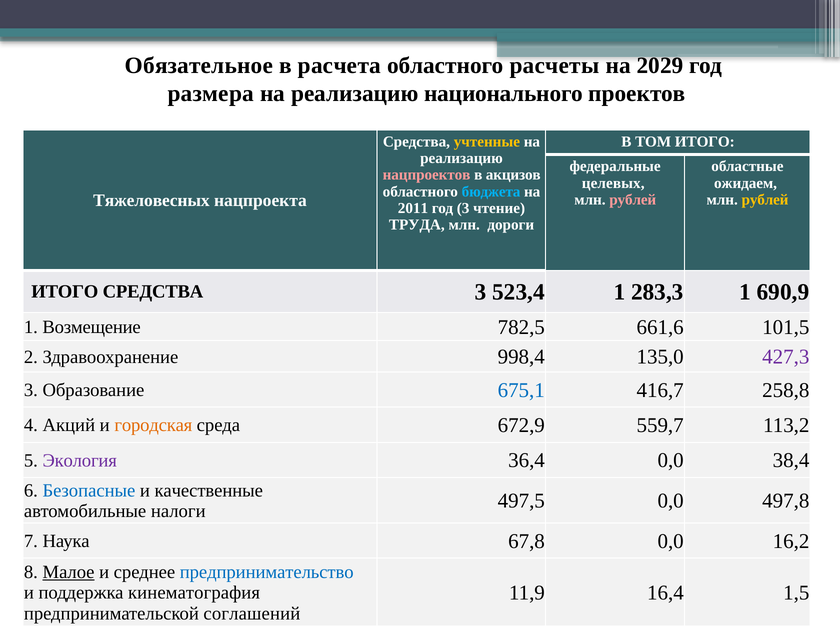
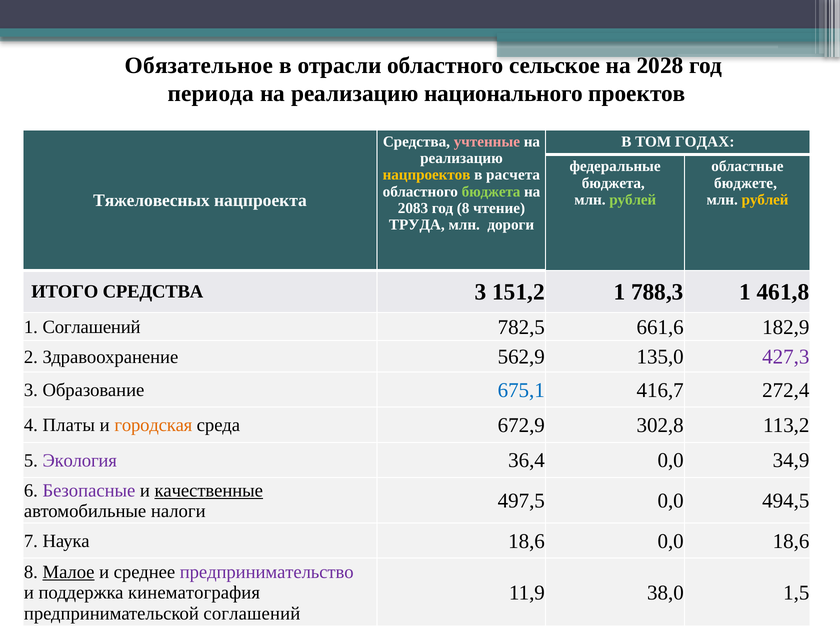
расчета: расчета -> отрасли (340, 66)
расчеты: расчеты -> сельское (555, 66)
2029: 2029 -> 2028 (660, 66)
размера: размера -> периода (211, 94)
учтенные colour: yellow -> pink (487, 141)
ТОМ ИТОГО: ИТОГО -> ГОДАХ (705, 141)
нацпроектов colour: pink -> yellow (427, 175)
акцизов: акцизов -> расчета (513, 175)
целевых: целевых -> бюджета (613, 183)
ожидаем: ожидаем -> бюджете (746, 183)
бюджета colour: light blue -> light green (491, 191)
рублей colour: pink -> light green (633, 200)
2011: 2011 -> 2083 (413, 208)
год 3: 3 -> 8 (463, 208)
523,4: 523,4 -> 151,2 (518, 292)
283,3: 283,3 -> 788,3 (657, 292)
690,9: 690,9 -> 461,8 (783, 292)
1 Возмещение: Возмещение -> Соглашений (92, 327)
101,5: 101,5 -> 182,9 (786, 327)
998,4: 998,4 -> 562,9 (521, 357)
258,8: 258,8 -> 272,4 (786, 390)
Акций: Акций -> Платы (69, 425)
559,7: 559,7 -> 302,8 (660, 425)
38,4: 38,4 -> 34,9 (791, 460)
Безопасные colour: blue -> purple (89, 490)
качественные underline: none -> present (209, 490)
497,8: 497,8 -> 494,5 (786, 501)
Наука 67,8: 67,8 -> 18,6 (527, 541)
0,0 16,2: 16,2 -> 18,6 (791, 541)
предпринимательство colour: blue -> purple (267, 572)
16,4: 16,4 -> 38,0 (665, 593)
